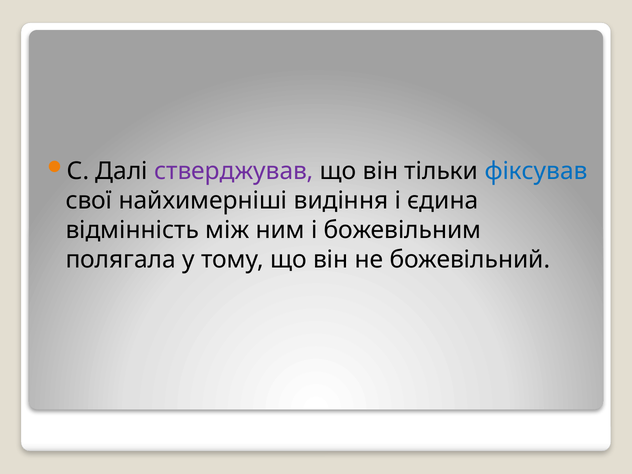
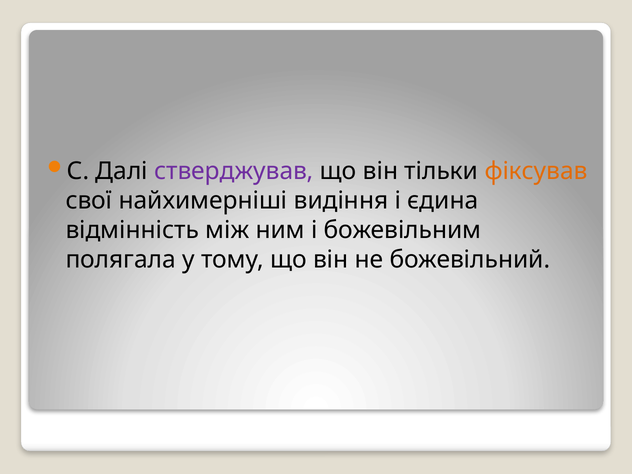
фіксував colour: blue -> orange (536, 171)
